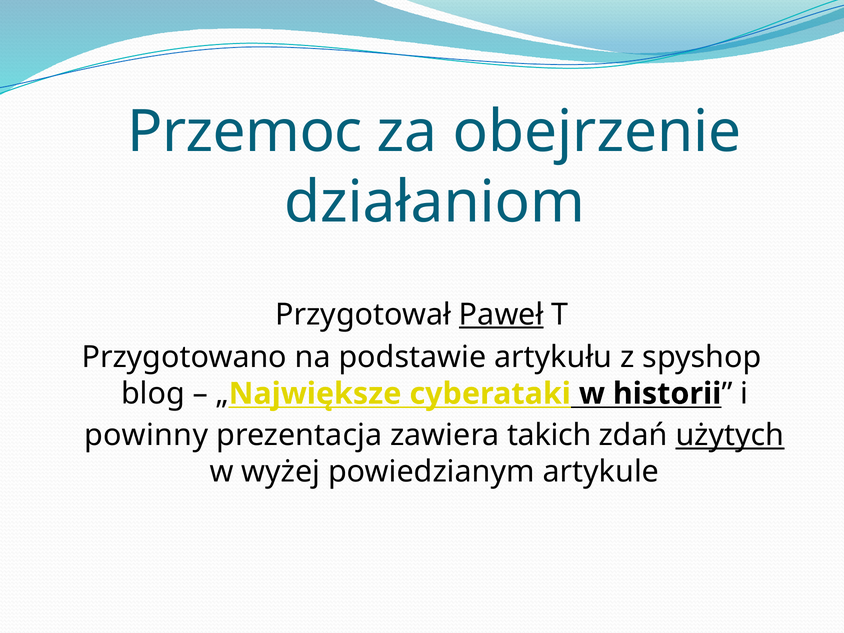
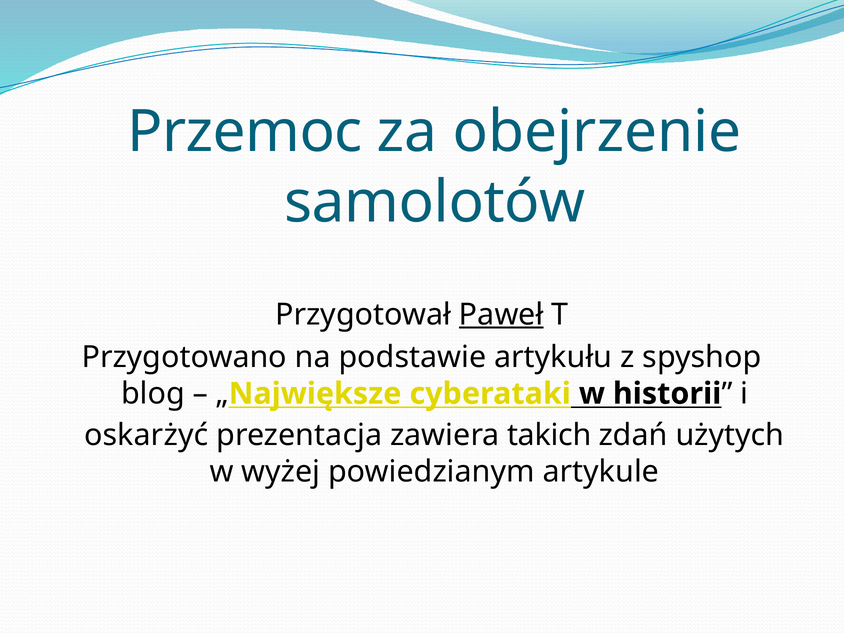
działaniom: działaniom -> samolotów (435, 202)
powinny: powinny -> oskarżyć (146, 435)
użytych underline: present -> none (730, 435)
